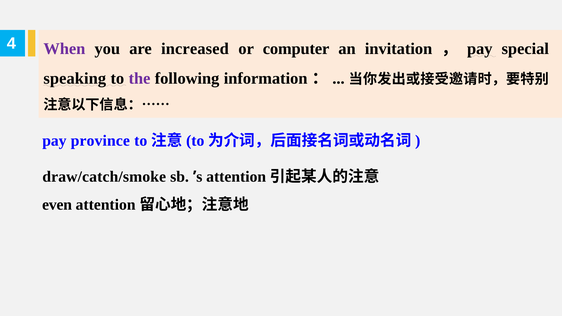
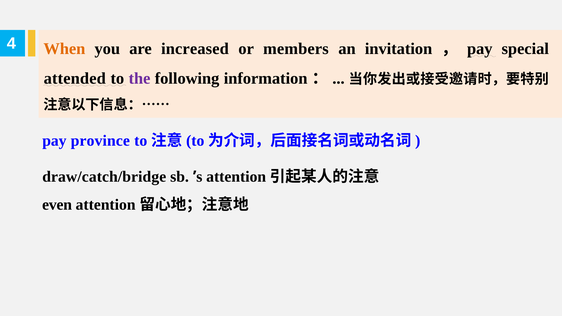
When colour: purple -> orange (64, 49)
computer: computer -> members (296, 49)
speaking: speaking -> attended (75, 78)
draw/catch/smoke: draw/catch/smoke -> draw/catch/bridge (104, 177)
